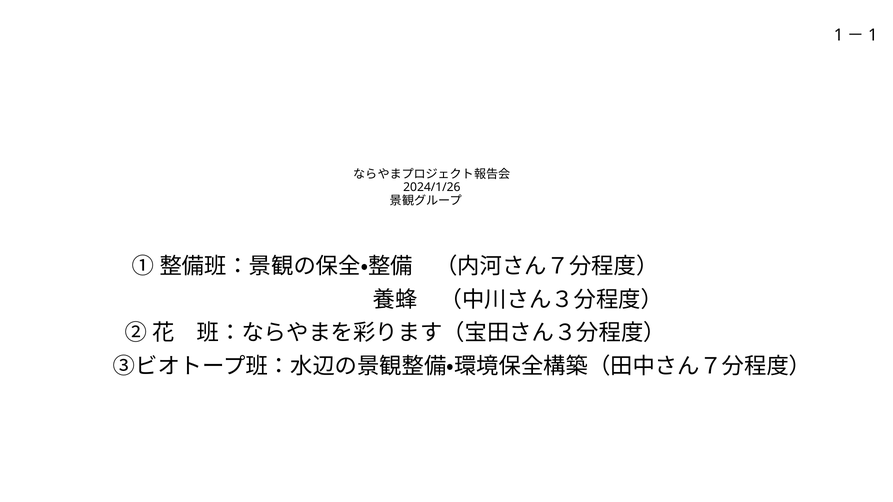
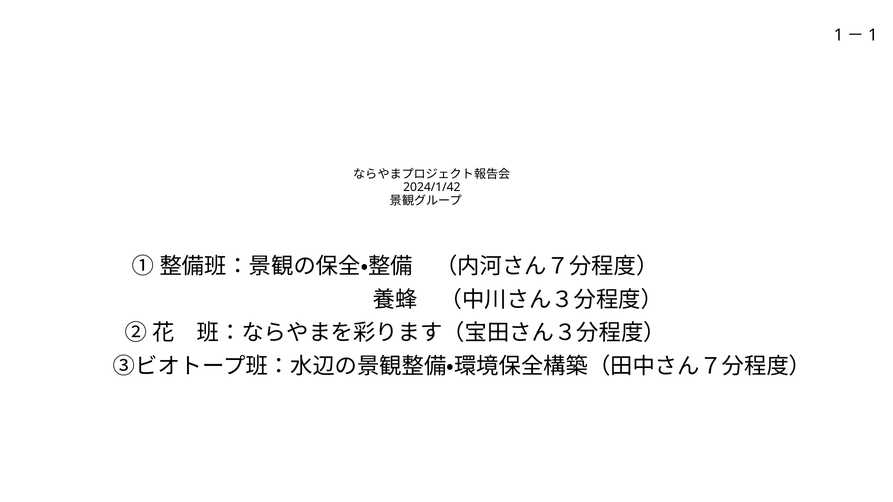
2024/1/26: 2024/1/26 -> 2024/1/42 (432, 188)
